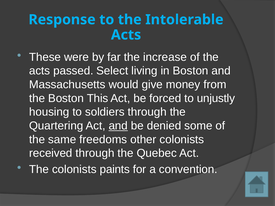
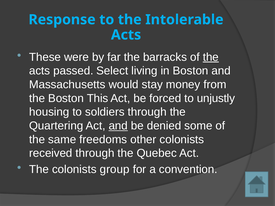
increase: increase -> barracks (165, 57)
the underline: none -> present (211, 57)
give: give -> stay (152, 85)
paints: paints -> group (115, 169)
